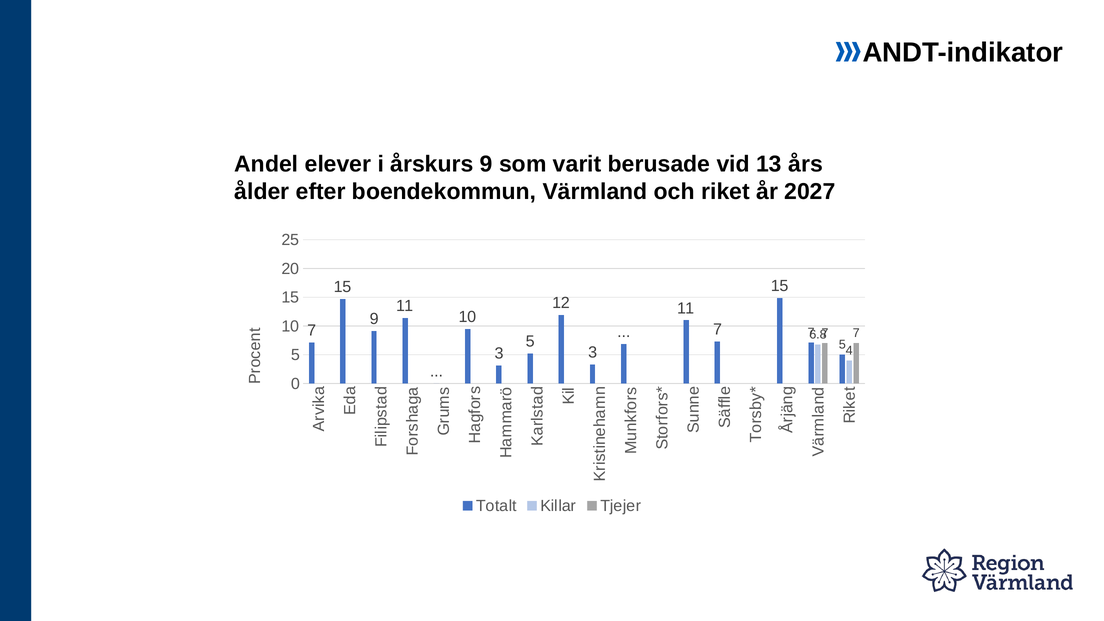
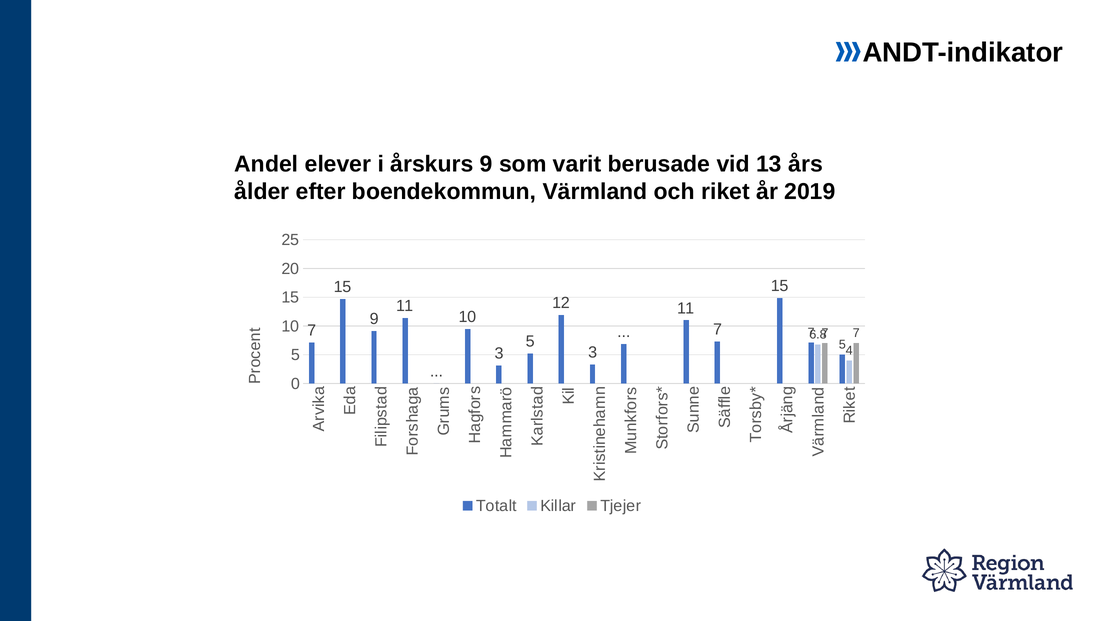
2027: 2027 -> 2019 (810, 192)
